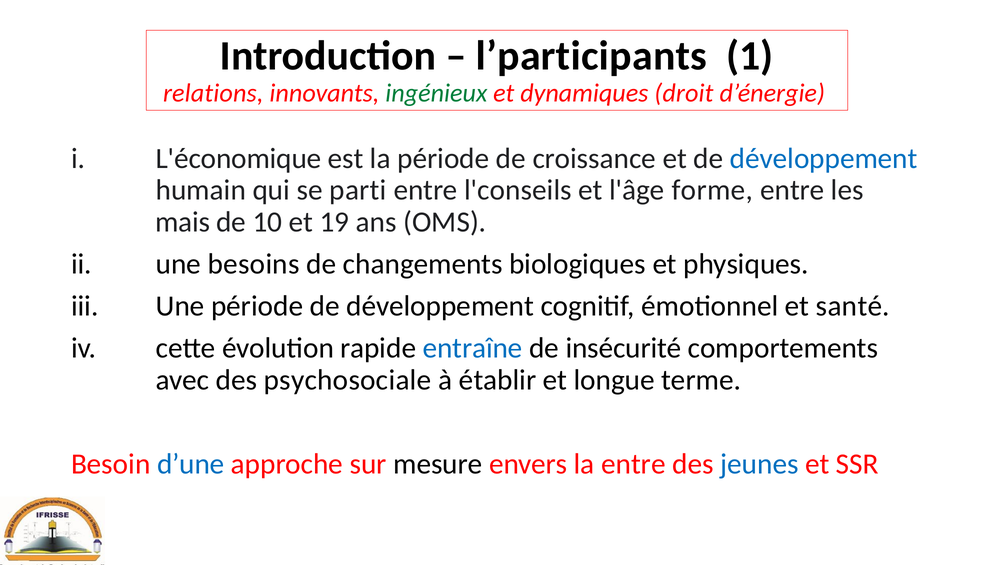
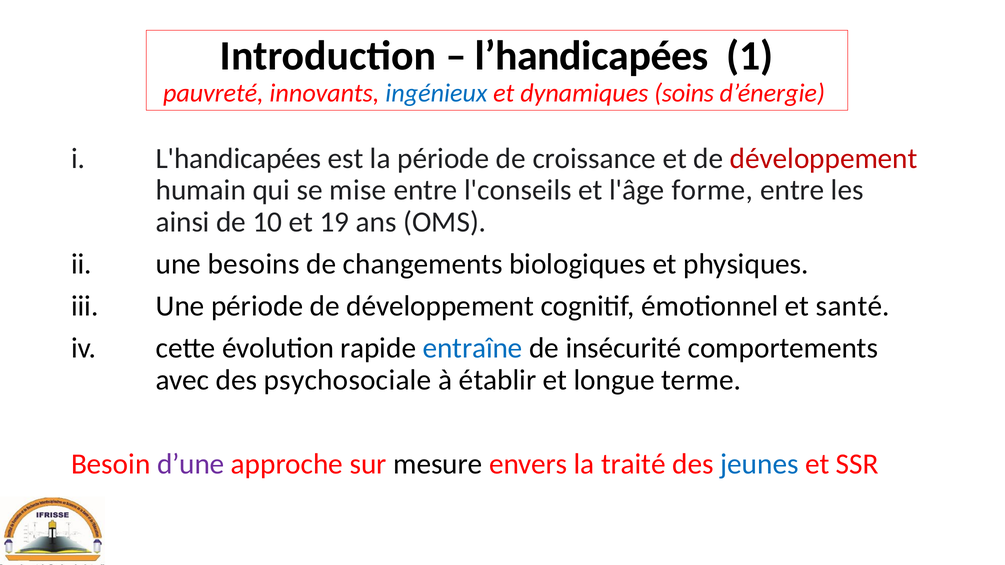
l’participants: l’participants -> l’handicapées (592, 56)
relations: relations -> pauvreté (213, 93)
ingénieux colour: green -> blue (436, 93)
droit: droit -> soins (684, 93)
L'économique: L'économique -> L'handicapées (239, 159)
développement colour: blue -> red (824, 159)
parti: parti -> mise (358, 190)
mais: mais -> ainsi (183, 222)
d’une colour: blue -> purple (191, 464)
la entre: entre -> traité (633, 464)
